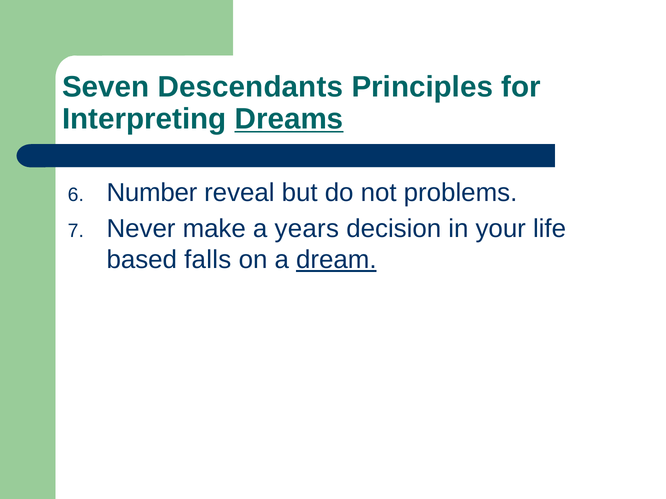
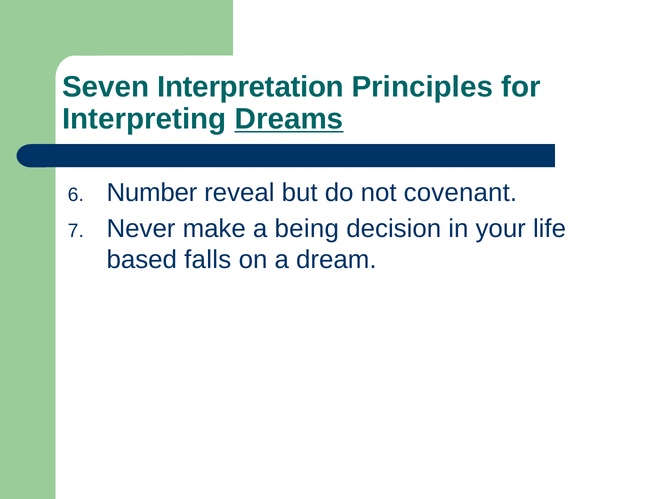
Descendants: Descendants -> Interpretation (251, 87)
problems: problems -> covenant (460, 193)
years: years -> being (307, 229)
dream underline: present -> none (336, 260)
